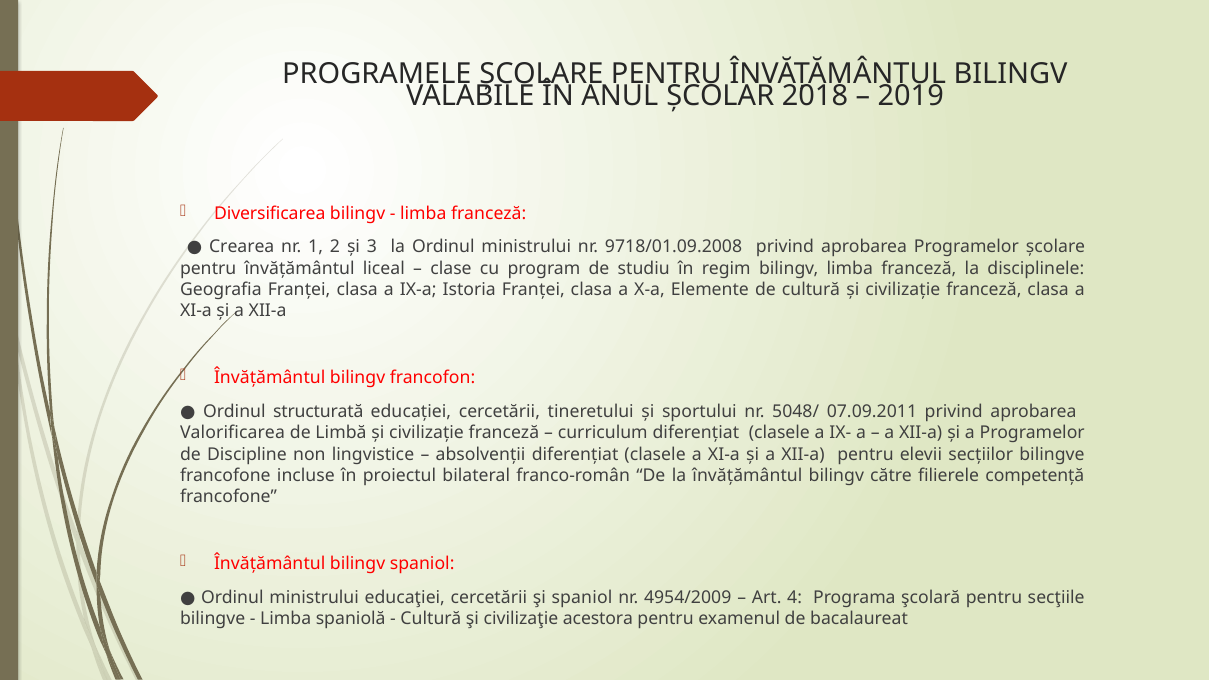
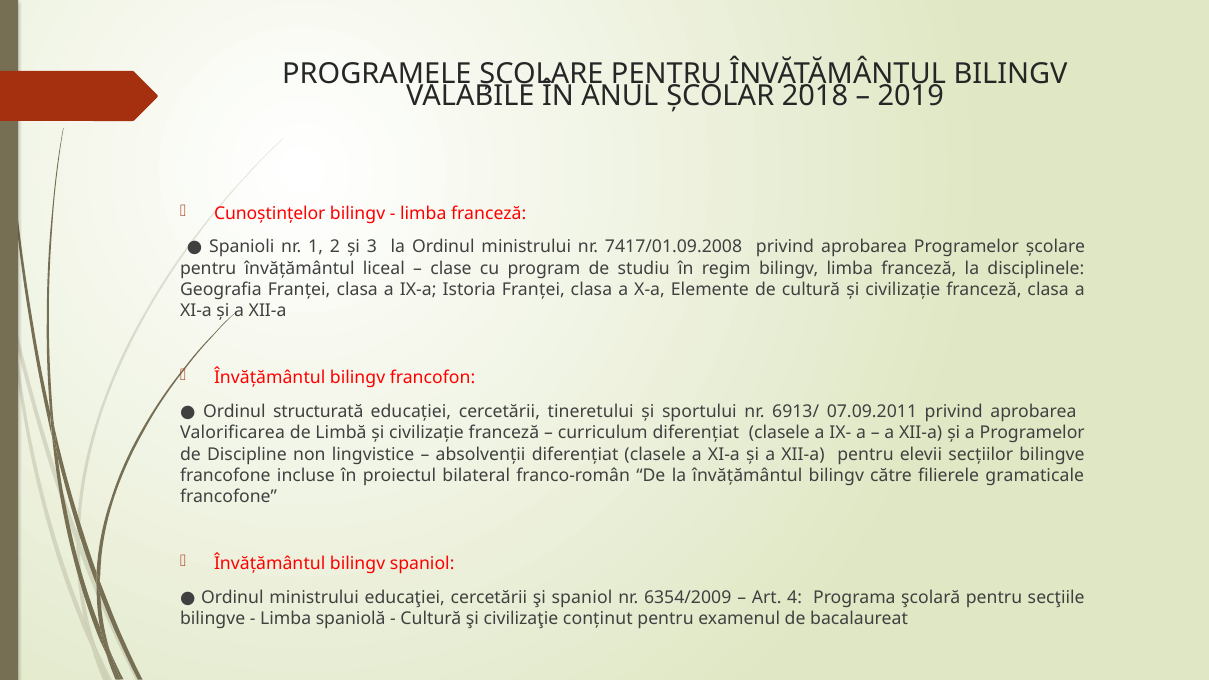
Diversificarea: Diversificarea -> Cunoștințelor (270, 213)
Crearea: Crearea -> Spanioli (242, 247)
9718/01.09.2008: 9718/01.09.2008 -> 7417/01.09.2008 (674, 247)
5048/: 5048/ -> 6913/ (796, 412)
competență: competență -> gramaticale (1035, 475)
4954/2009: 4954/2009 -> 6354/2009 (688, 598)
acestora: acestora -> conținut (598, 619)
